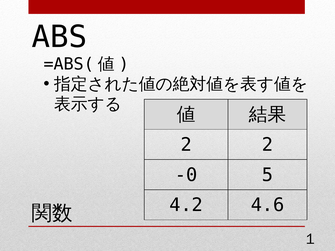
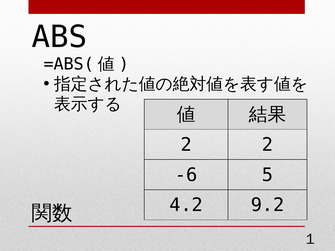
-0: -0 -> -6 (186, 175)
4.6: 4.6 -> 9.2 (268, 205)
